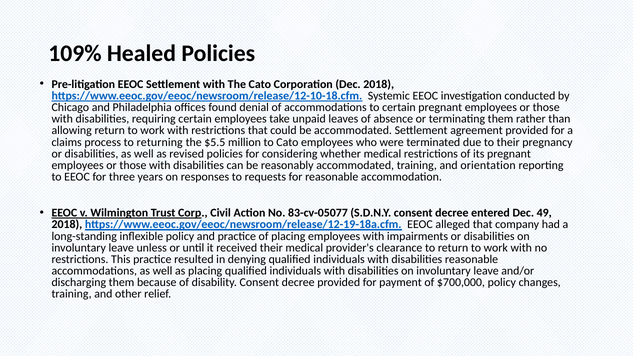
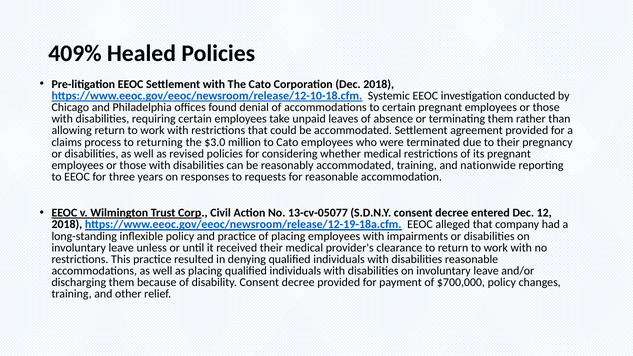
109%: 109% -> 409% (75, 53)
$5.5: $5.5 -> $3.0 (215, 142)
orientation: orientation -> nationwide (488, 165)
83-cv-05077: 83-cv-05077 -> 13-cv-05077 (318, 213)
49: 49 -> 12 (544, 213)
